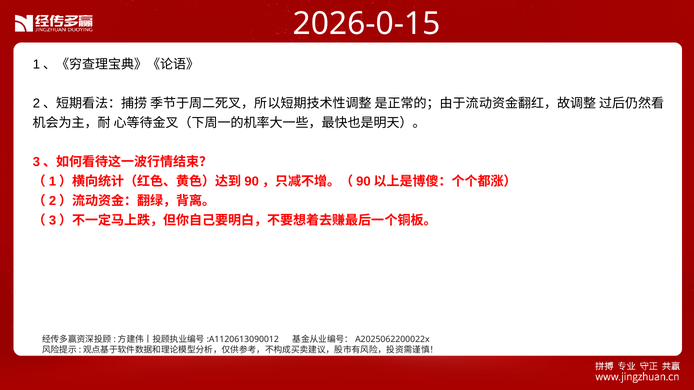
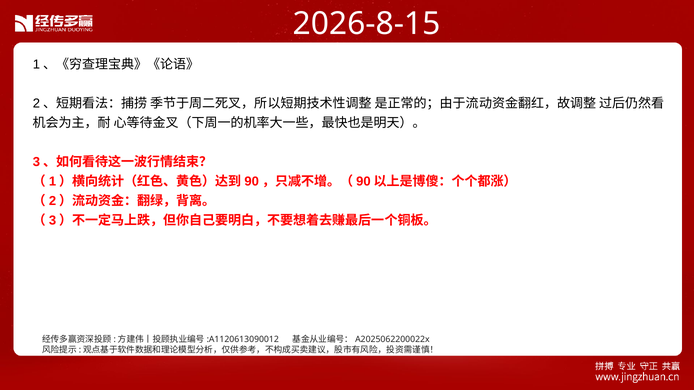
2026-0-15: 2026-0-15 -> 2026-8-15 (366, 24)
